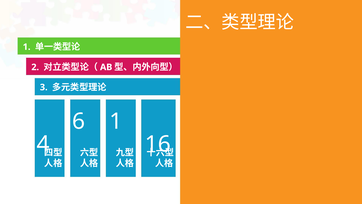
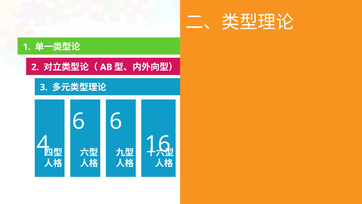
6 1: 1 -> 6 (116, 121)
